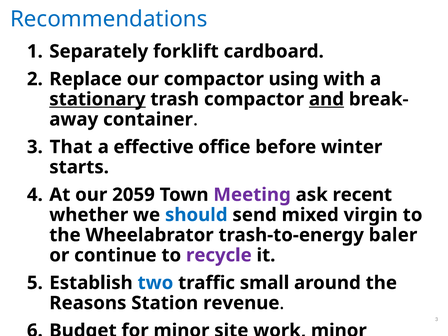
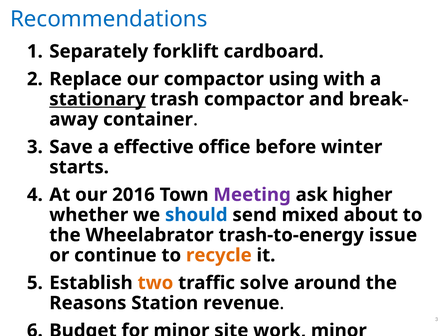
and underline: present -> none (326, 99)
That: That -> Save (71, 147)
2059: 2059 -> 2016 (133, 195)
recent: recent -> higher (362, 195)
virgin: virgin -> about (371, 215)
baler: baler -> issue (393, 235)
recycle colour: purple -> orange (219, 255)
two colour: blue -> orange (155, 283)
small: small -> solve (264, 283)
